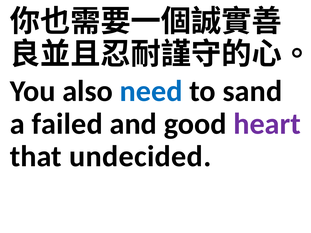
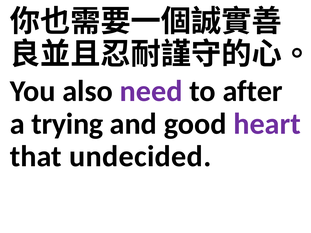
need colour: blue -> purple (151, 91)
sand: sand -> after (253, 91)
failed: failed -> trying (67, 124)
